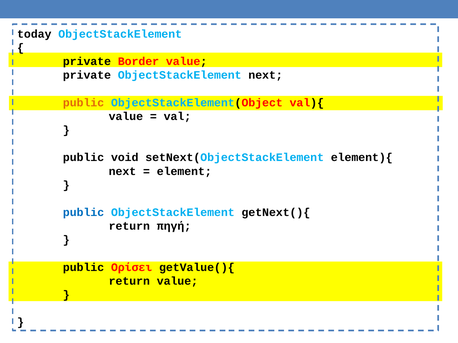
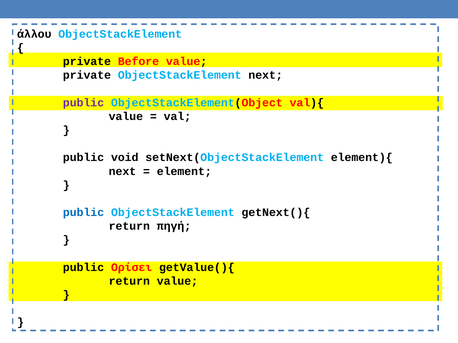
today: today -> άλλου (34, 34)
Border: Border -> Before (138, 62)
public colour: orange -> purple (84, 103)
